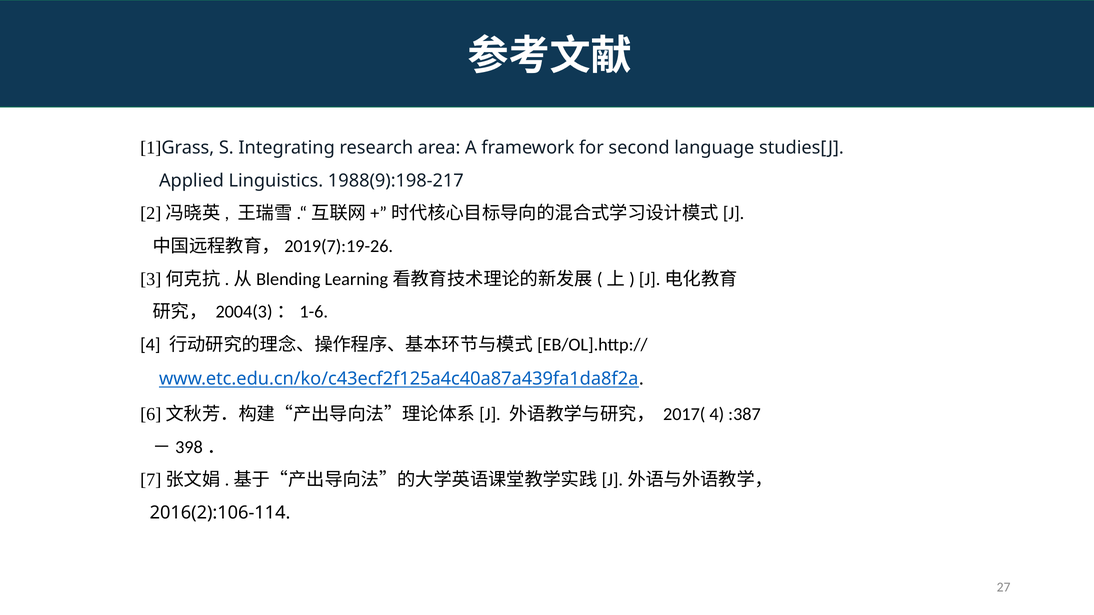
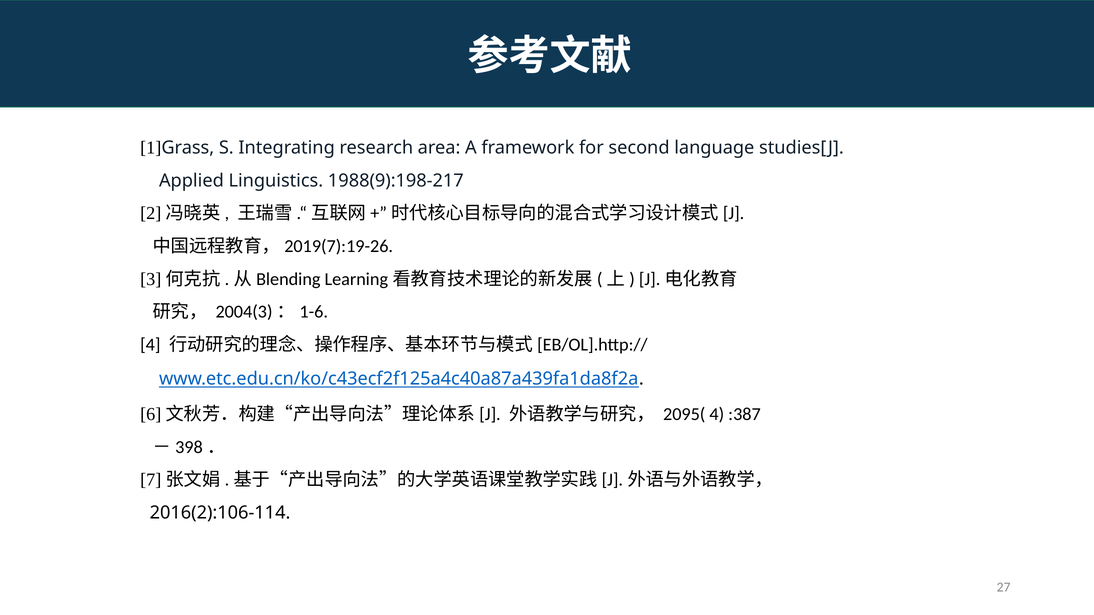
2017(: 2017( -> 2095( (684, 415)
